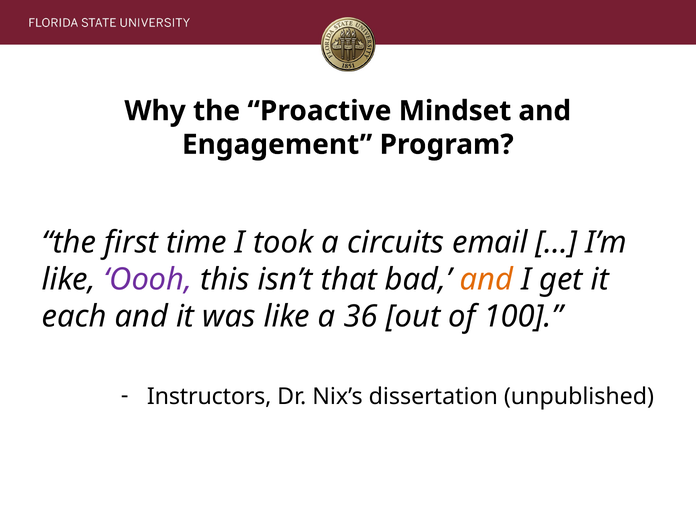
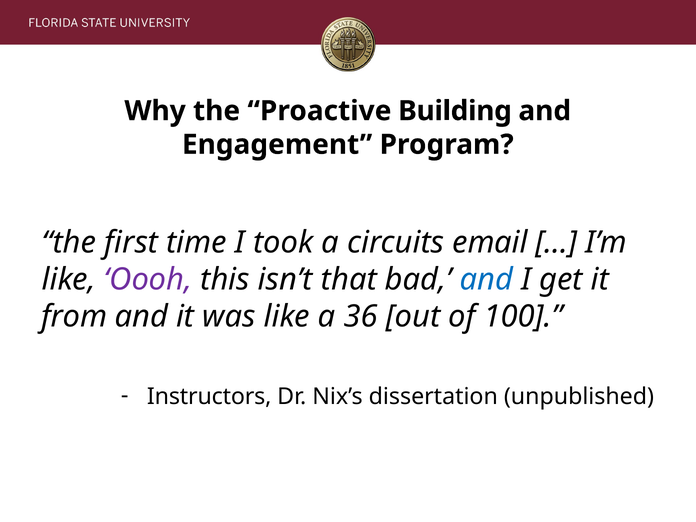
Mindset: Mindset -> Building (455, 111)
and colour: orange -> blue (486, 280)
each: each -> from (74, 317)
